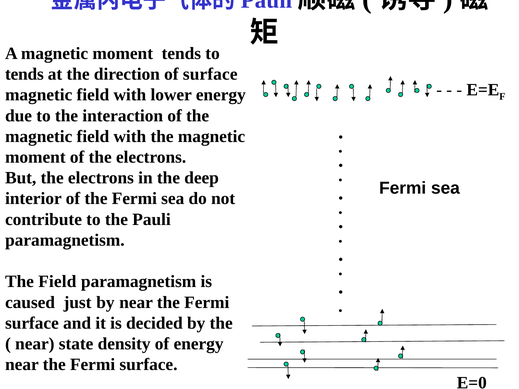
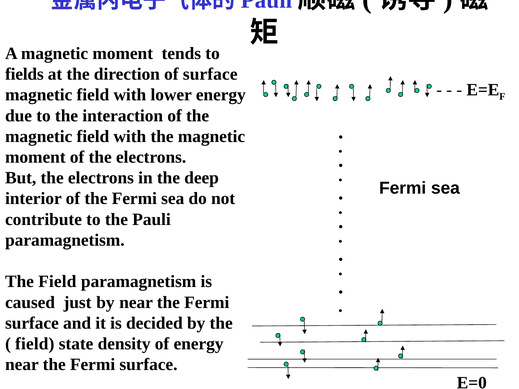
tends: tends -> fields (24, 74)
near: near -> field (35, 344)
